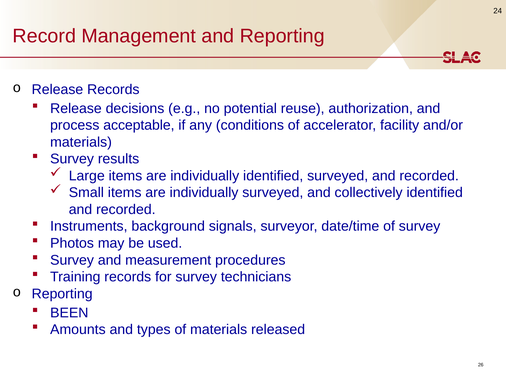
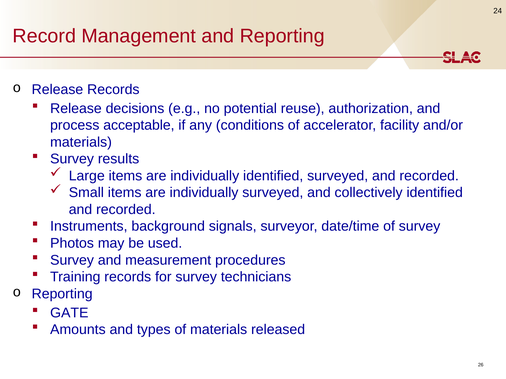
BEEN: BEEN -> GATE (69, 313)
